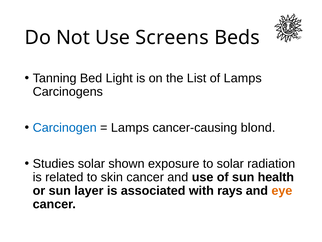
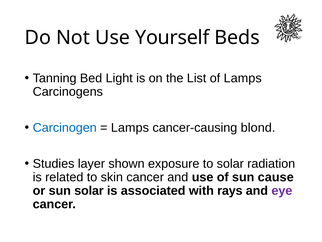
Screens: Screens -> Yourself (172, 38)
Studies solar: solar -> layer (91, 163)
health: health -> cause (276, 177)
sun layer: layer -> solar (89, 190)
eye colour: orange -> purple (282, 190)
